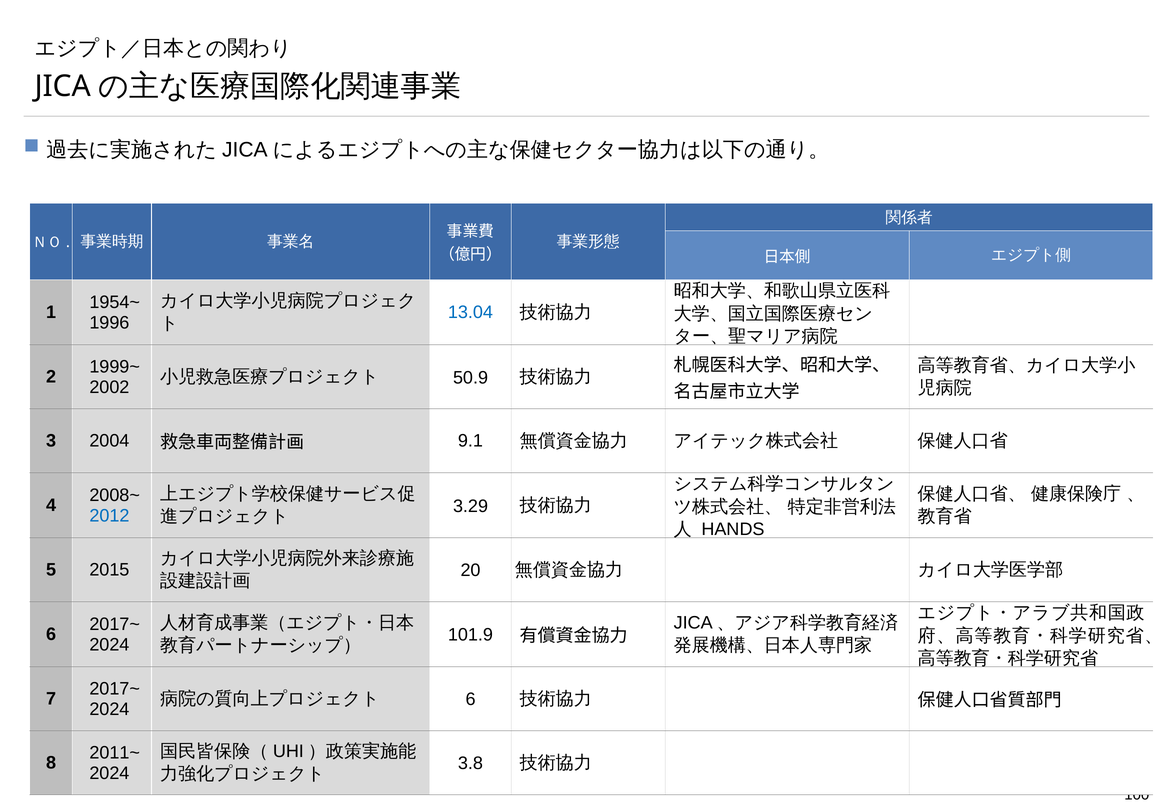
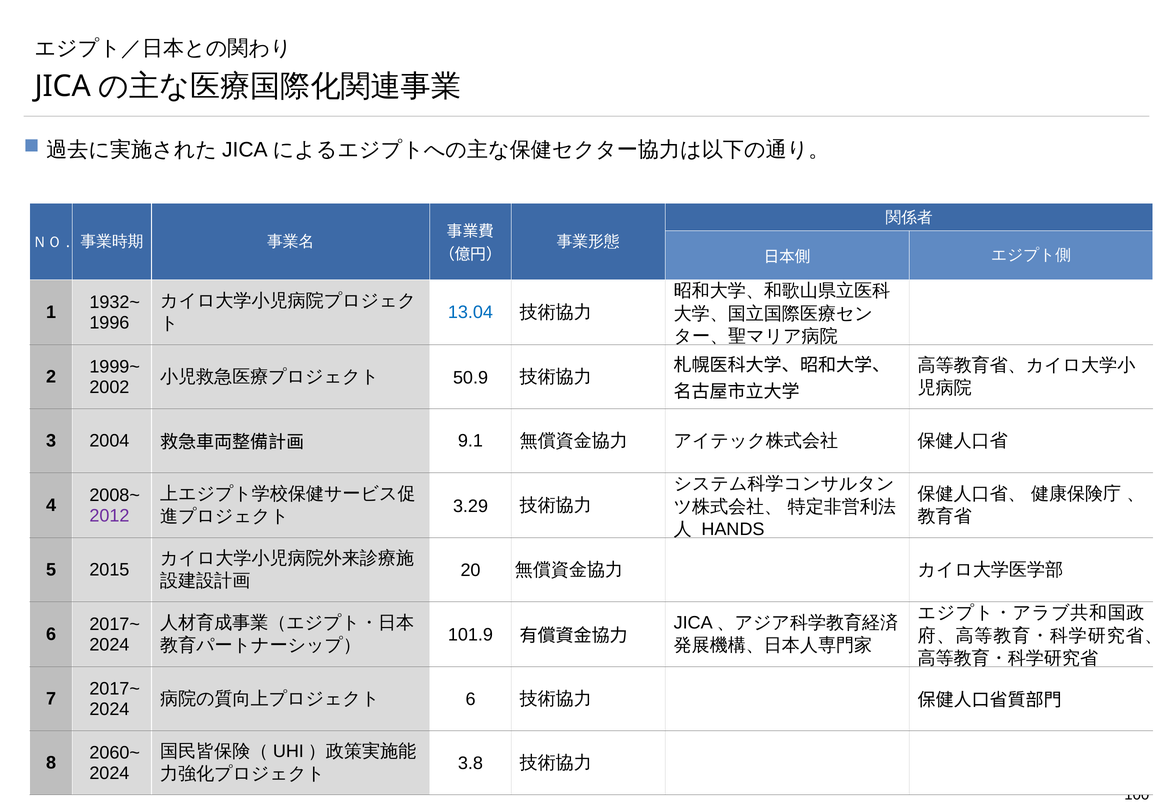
1954~: 1954~ -> 1932~ (115, 302)
2012 colour: blue -> purple (109, 516)
2011~: 2011~ -> 2060~ (115, 753)
